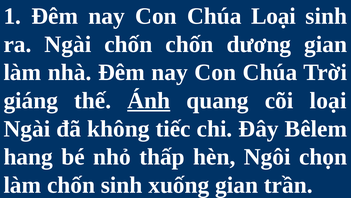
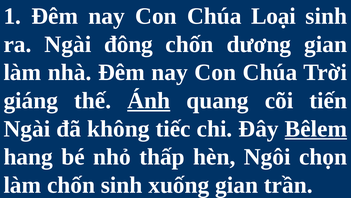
Ngài chốn: chốn -> đông (128, 44)
cõi loại: loại -> tiến (328, 100)
Bêlem underline: none -> present (316, 128)
